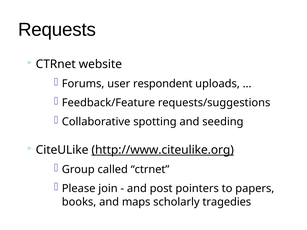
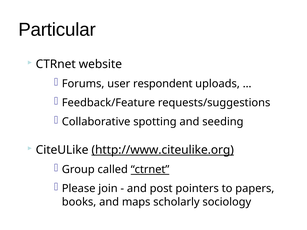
Requests: Requests -> Particular (57, 30)
ctrnet underline: none -> present (150, 170)
tragedies: tragedies -> sociology (227, 202)
